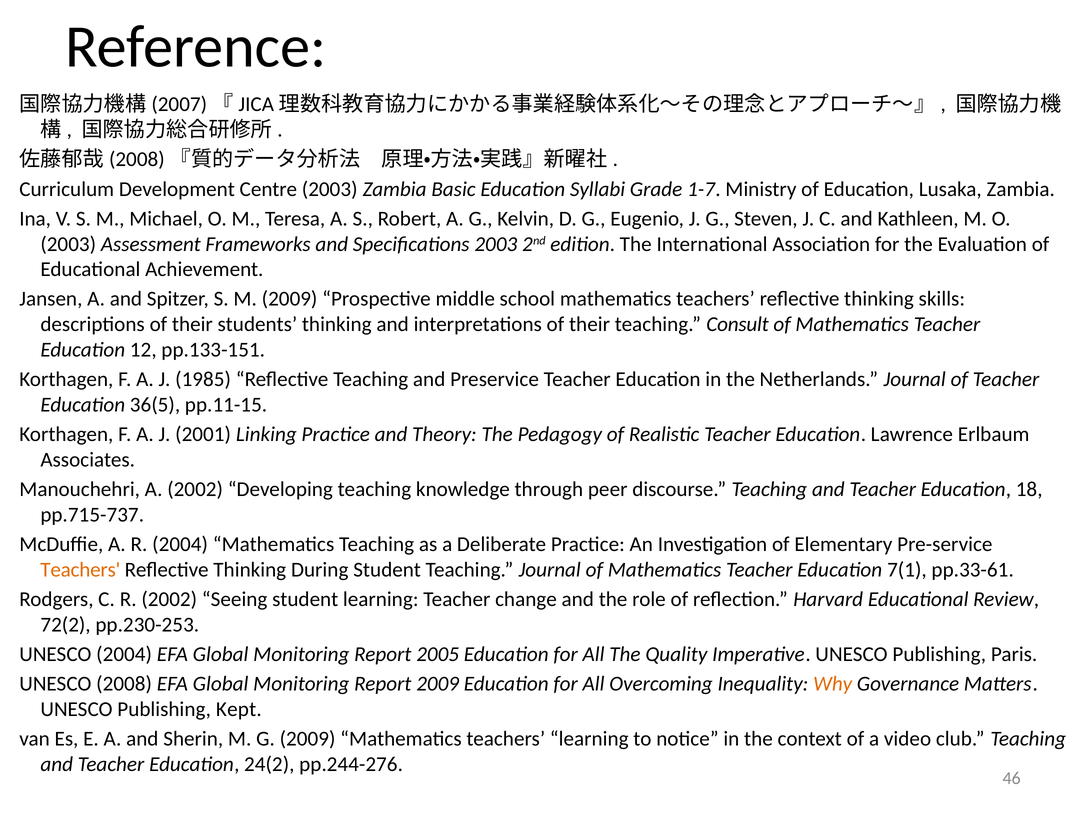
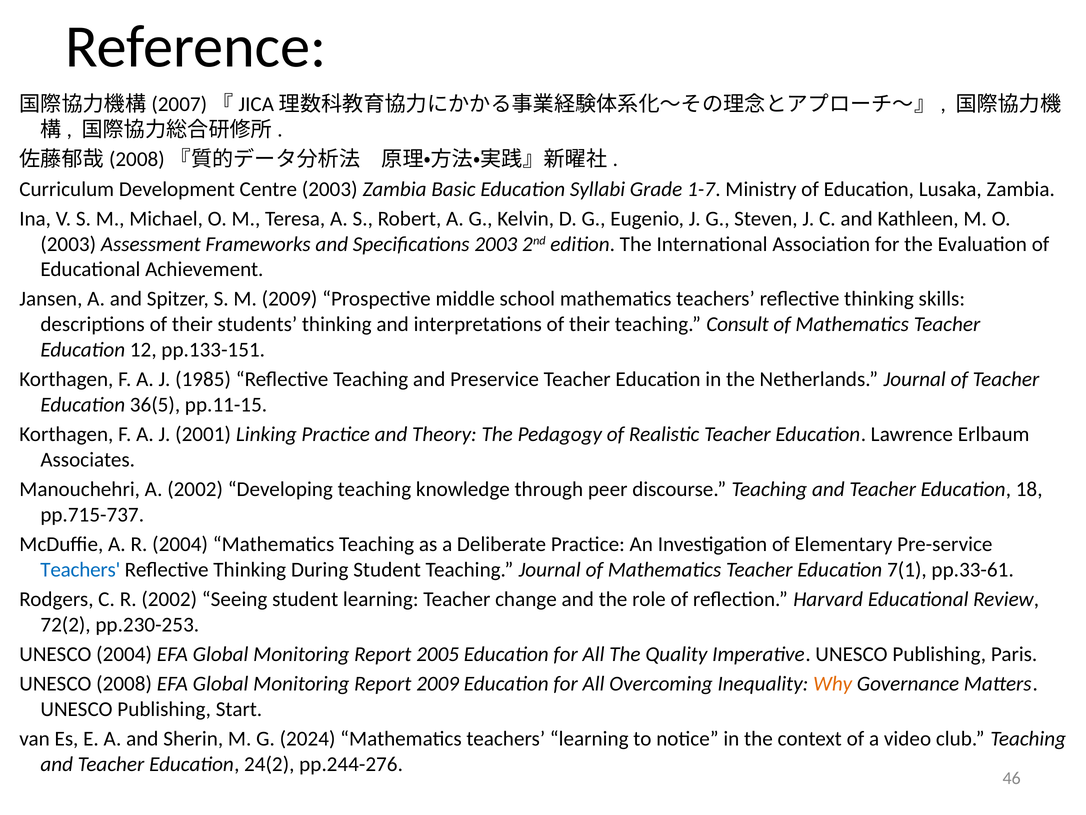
Teachers colour: orange -> blue (80, 569)
Kept: Kept -> Start (239, 709)
G 2009: 2009 -> 2024 (308, 738)
